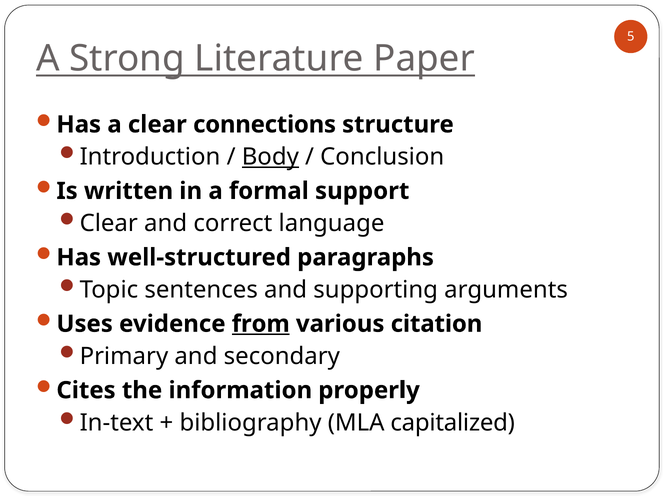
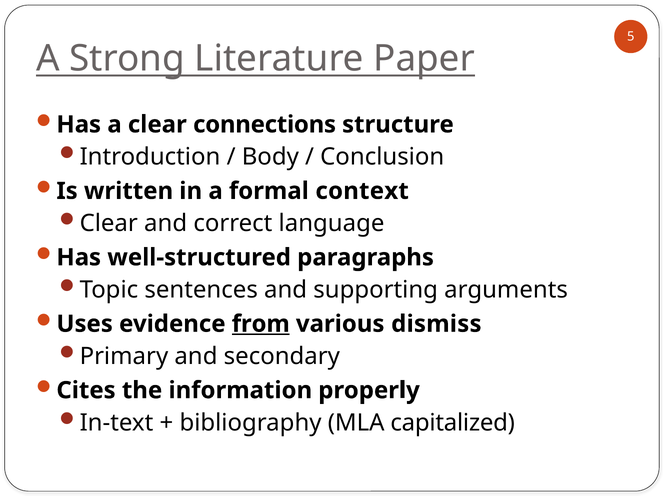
Body underline: present -> none (270, 157)
support: support -> context (362, 191)
citation: citation -> dismiss (436, 324)
